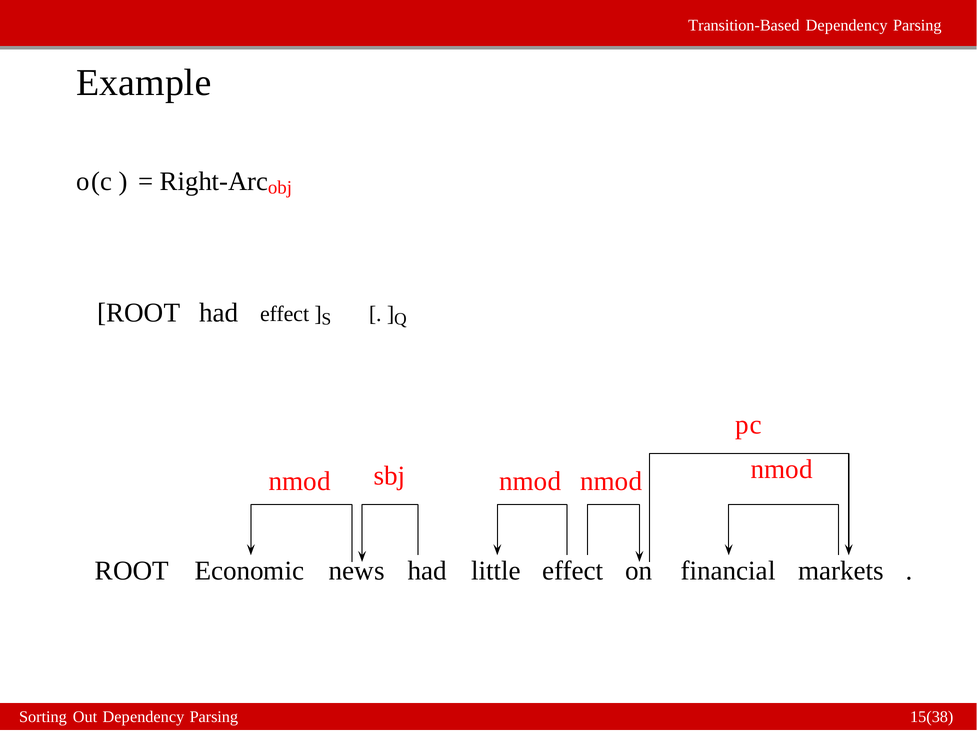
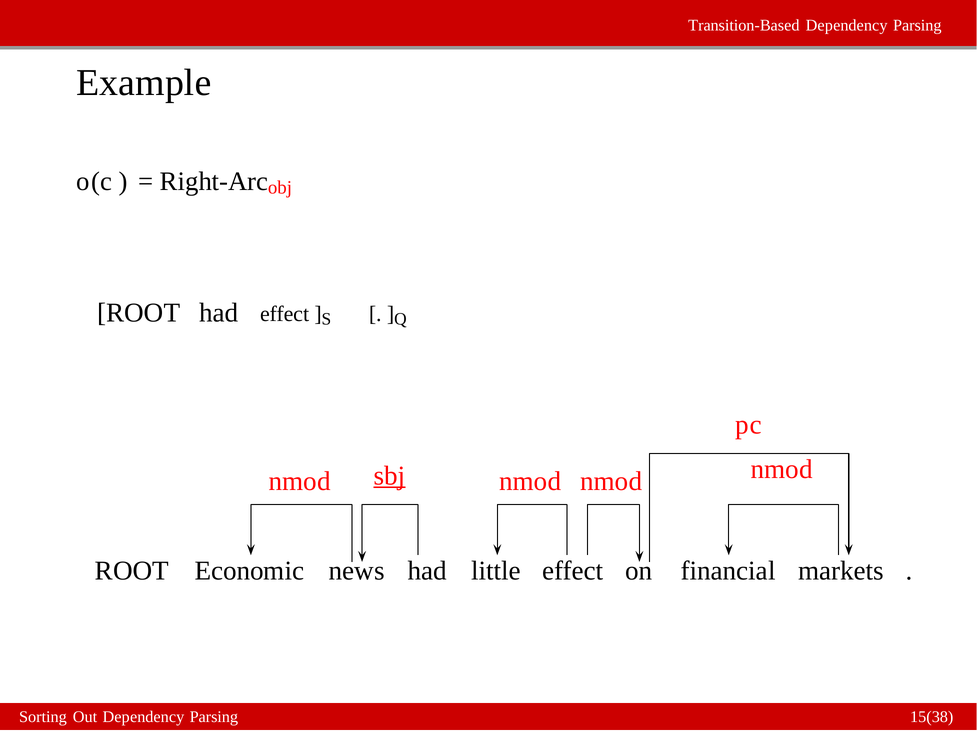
sbj underline: none -> present (390, 476)
